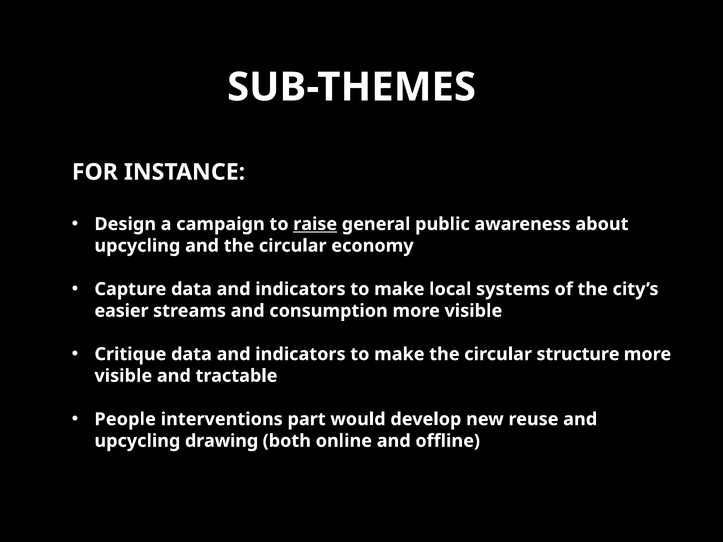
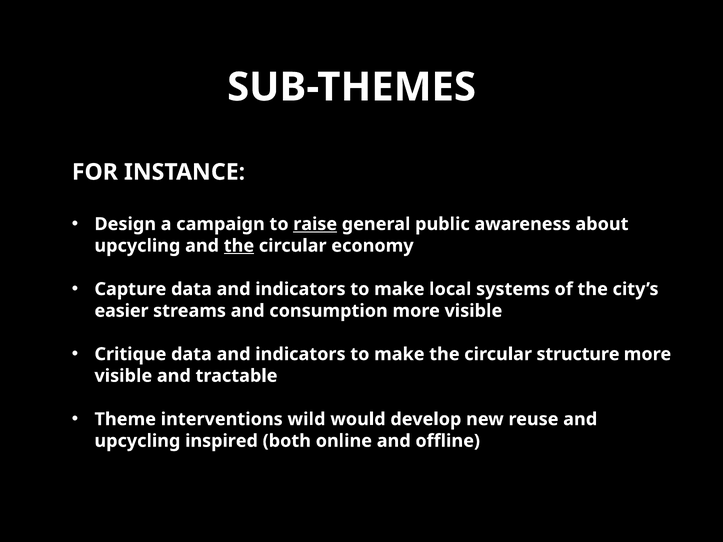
the underline: none -> present (239, 246)
People: People -> Theme (125, 419)
part: part -> wild (307, 419)
drawing: drawing -> inspired (222, 441)
